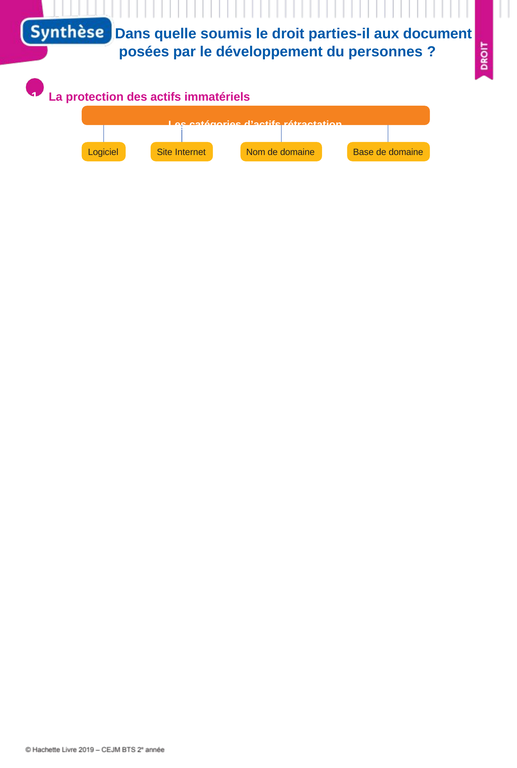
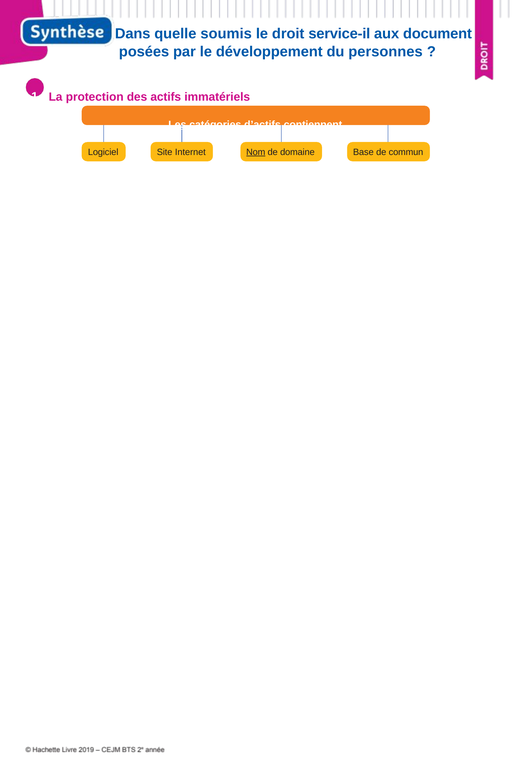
parties-il: parties-il -> service-il (339, 34)
rétractation: rétractation -> contiennent (313, 125)
Nom underline: none -> present (256, 152)
Base de domaine: domaine -> commun (406, 152)
